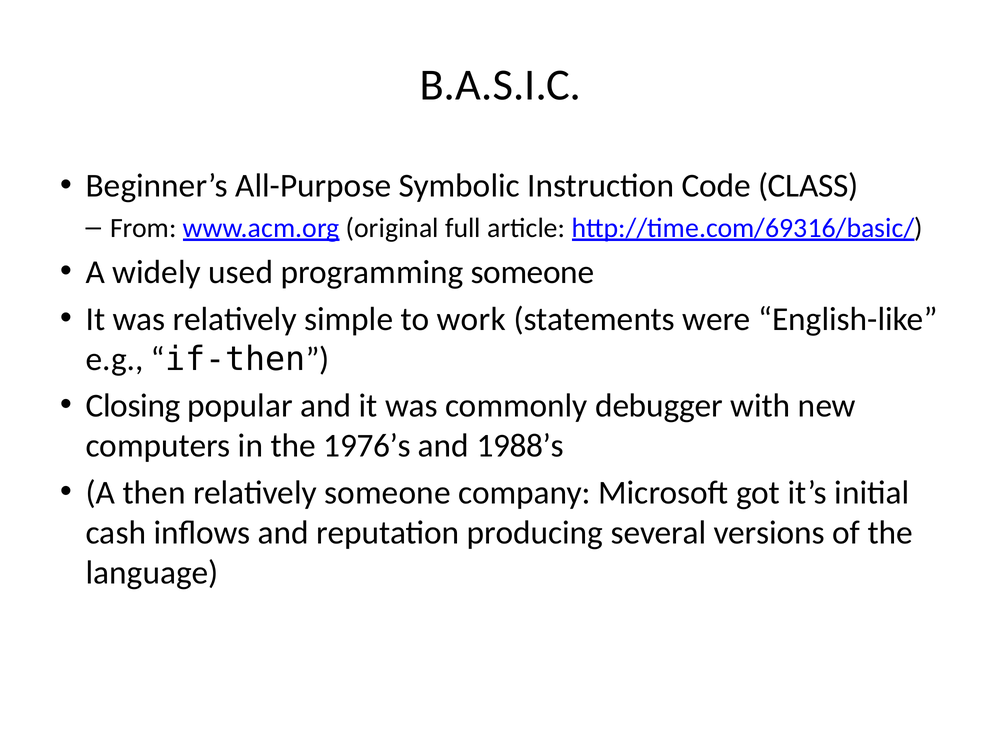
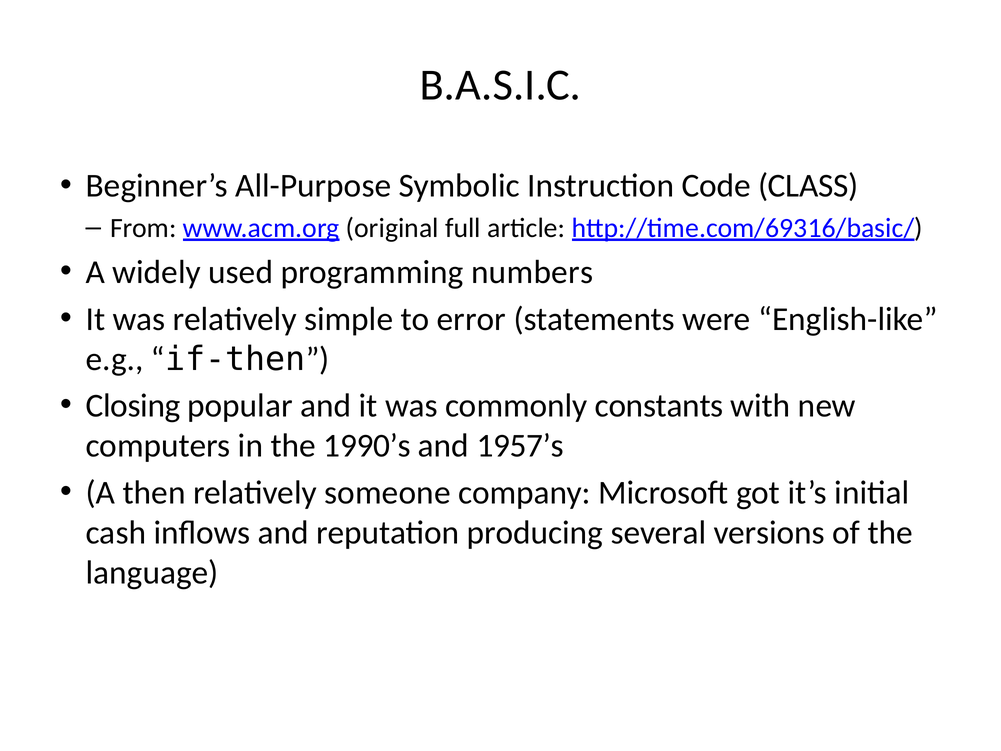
programming someone: someone -> numbers (532, 272)
work: work -> error (471, 319)
debugger: debugger -> constants (659, 406)
1976’s: 1976’s -> 1990’s (367, 446)
1988’s: 1988’s -> 1957’s (520, 446)
